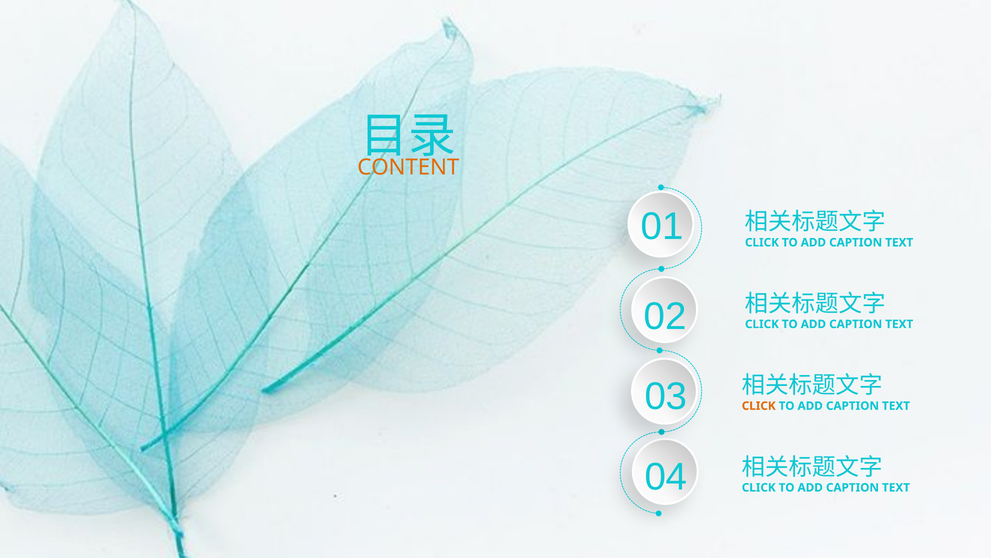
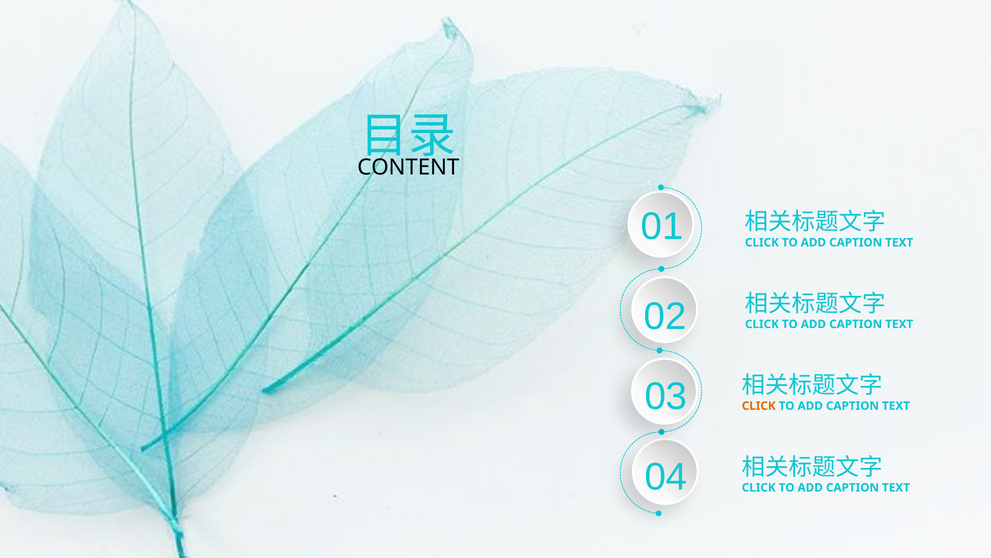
CONTENT colour: orange -> black (408, 167)
